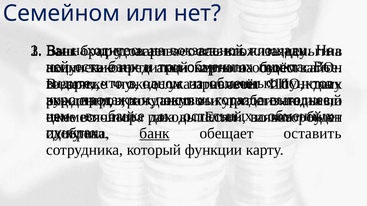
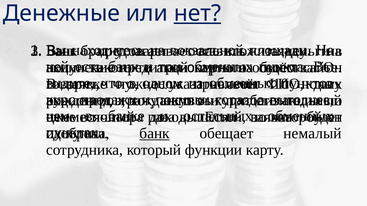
Семейном: Семейном -> Денежные (61, 13)
нет underline: none -> present (197, 13)
обещает оставить: оставить -> немалый (313, 134)
